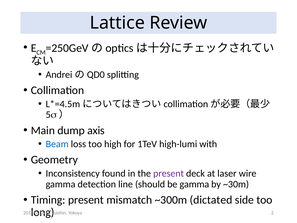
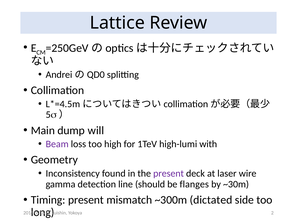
axis: axis -> will (96, 130)
Beam colour: blue -> purple (57, 144)
be gamma: gamma -> flanges (194, 184)
